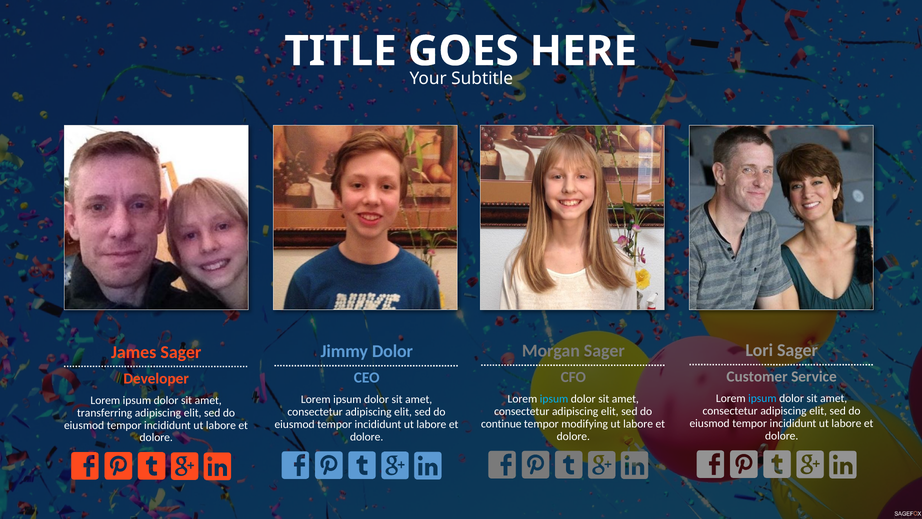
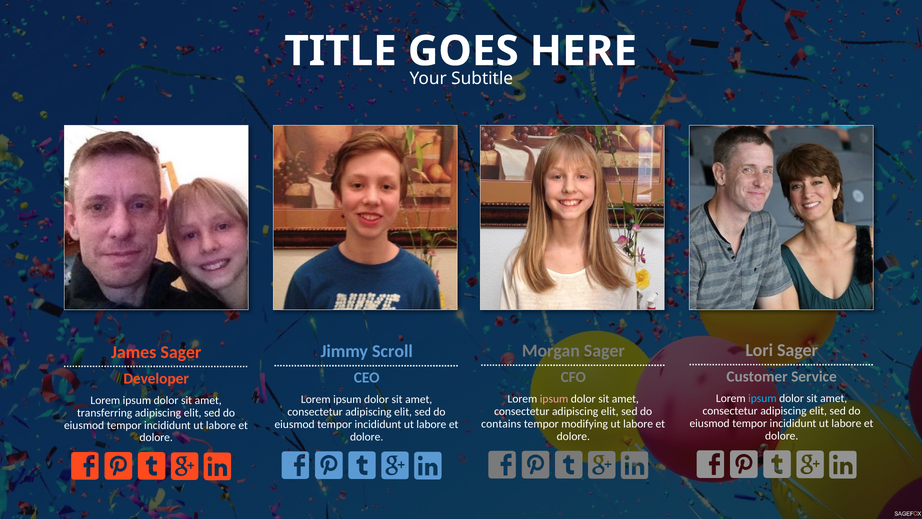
Jimmy Dolor: Dolor -> Scroll (392, 351)
ipsum colour: light blue -> pink (554, 399)
continue: continue -> contains (501, 424)
